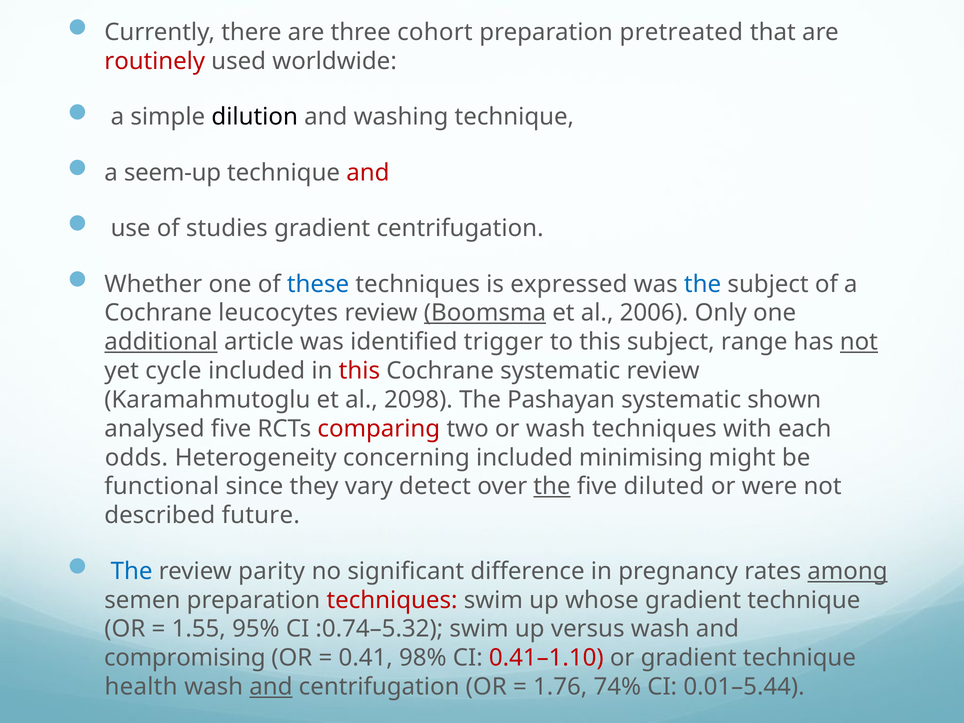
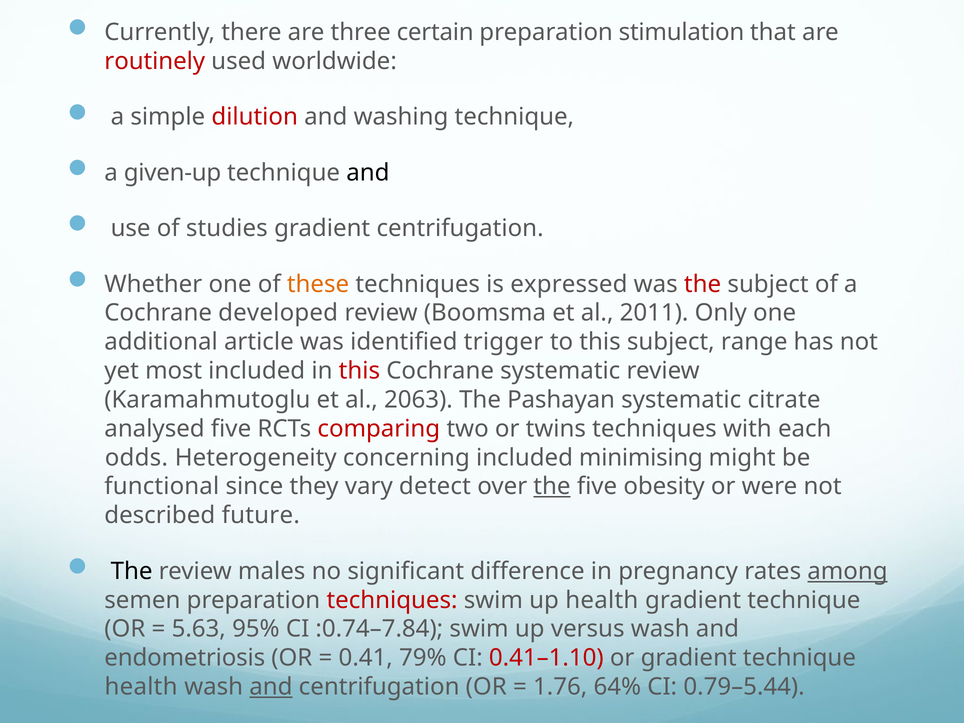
cohort: cohort -> certain (435, 32)
pretreated: pretreated -> stimulation (682, 32)
dilution colour: black -> red (255, 117)
seem-up: seem-up -> given-up (173, 173)
and colour: red -> black (368, 173)
these colour: blue -> orange (318, 284)
the colour: blue -> red (703, 284)
leucocytes: leucocytes -> developed (278, 313)
Boomsma underline: present -> none (485, 313)
2006: 2006 -> 2011 (654, 313)
additional underline: present -> none (161, 342)
not underline: present -> none (859, 342)
cycle: cycle -> most (174, 371)
2098: 2098 -> 2063 (418, 400)
shown: shown -> citrate (784, 400)
or wash: wash -> twins (556, 429)
diluted: diluted -> obesity (664, 487)
The colour: blue -> black (132, 571)
parity: parity -> males (272, 571)
up whose: whose -> health (602, 600)
1.55: 1.55 -> 5.63 (199, 629)
:0.74–5.32: :0.74–5.32 -> :0.74–7.84 (379, 629)
compromising: compromising -> endometriosis (185, 658)
98%: 98% -> 79% (423, 658)
74%: 74% -> 64% (617, 687)
0.01–5.44: 0.01–5.44 -> 0.79–5.44 (744, 687)
